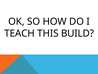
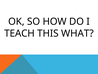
BUILD: BUILD -> WHAT (77, 33)
